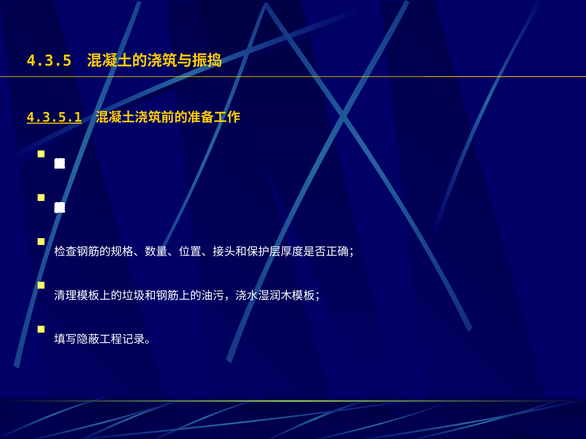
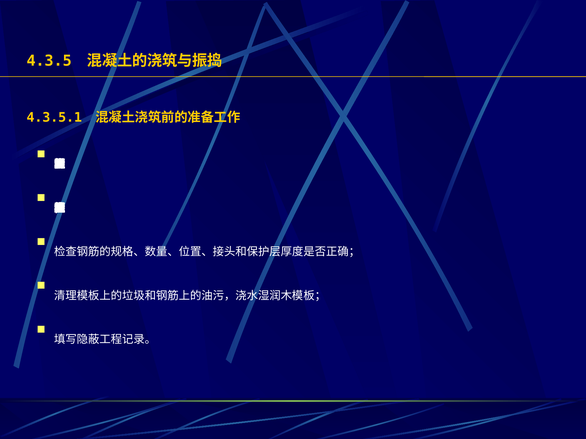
4.3.5.1 underline: present -> none (54, 118)
